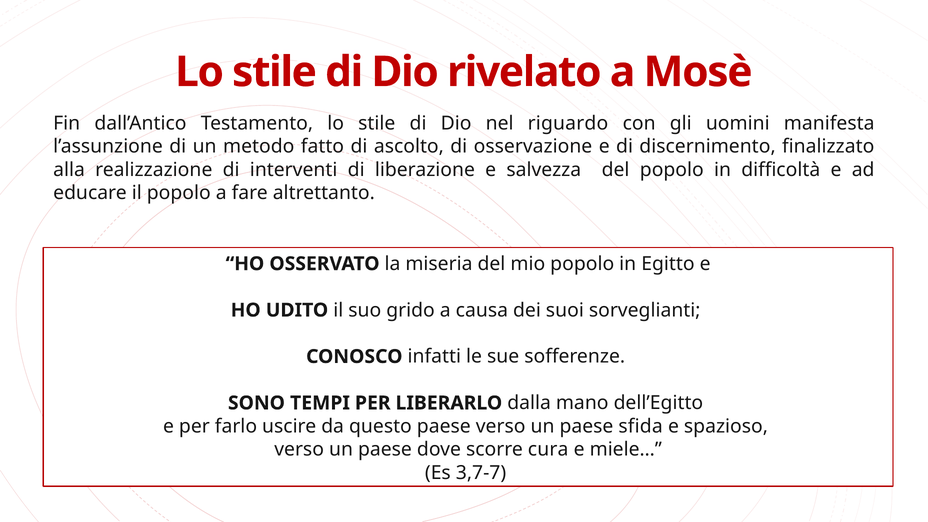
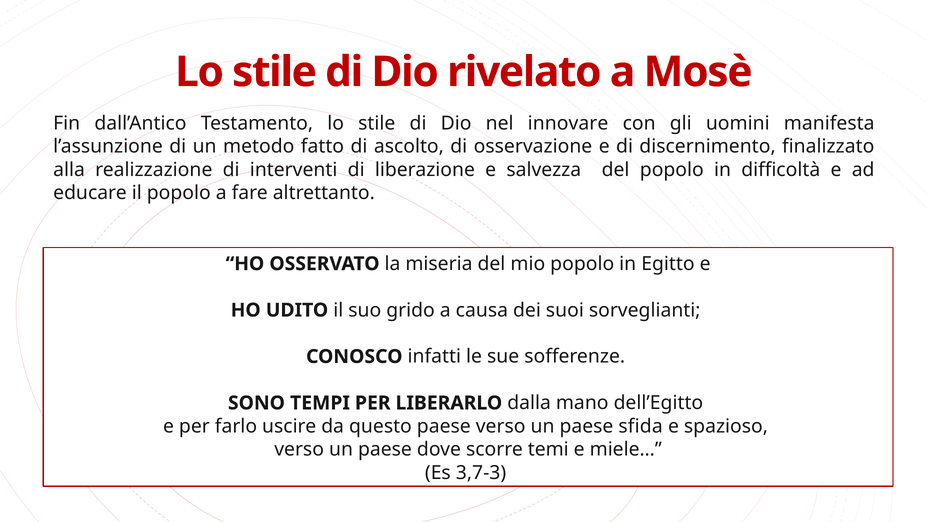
riguardo: riguardo -> innovare (568, 123)
cura: cura -> temi (548, 449)
3,7-7: 3,7-7 -> 3,7-3 (481, 473)
